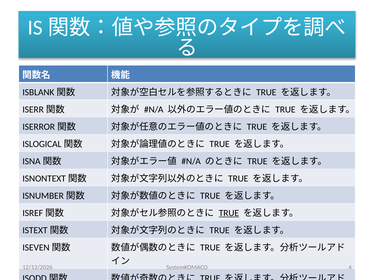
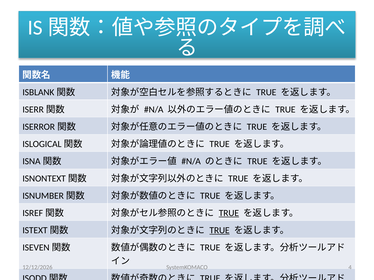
TRUE underline: none -> present (220, 231)
